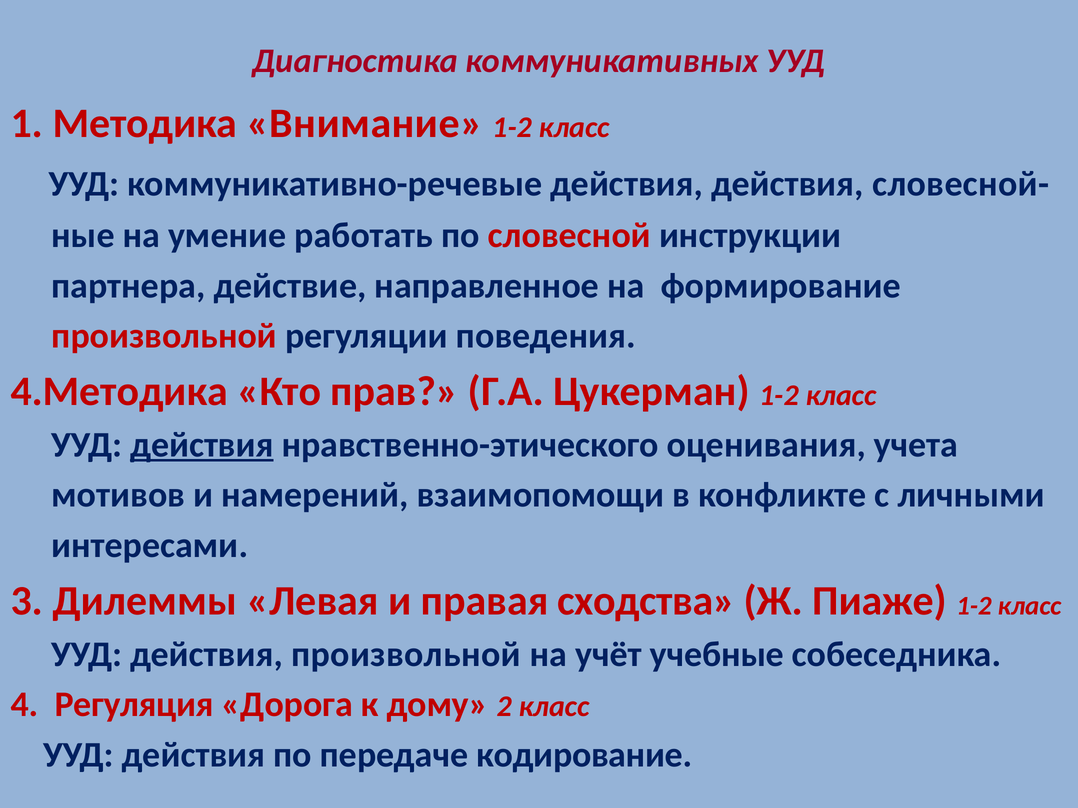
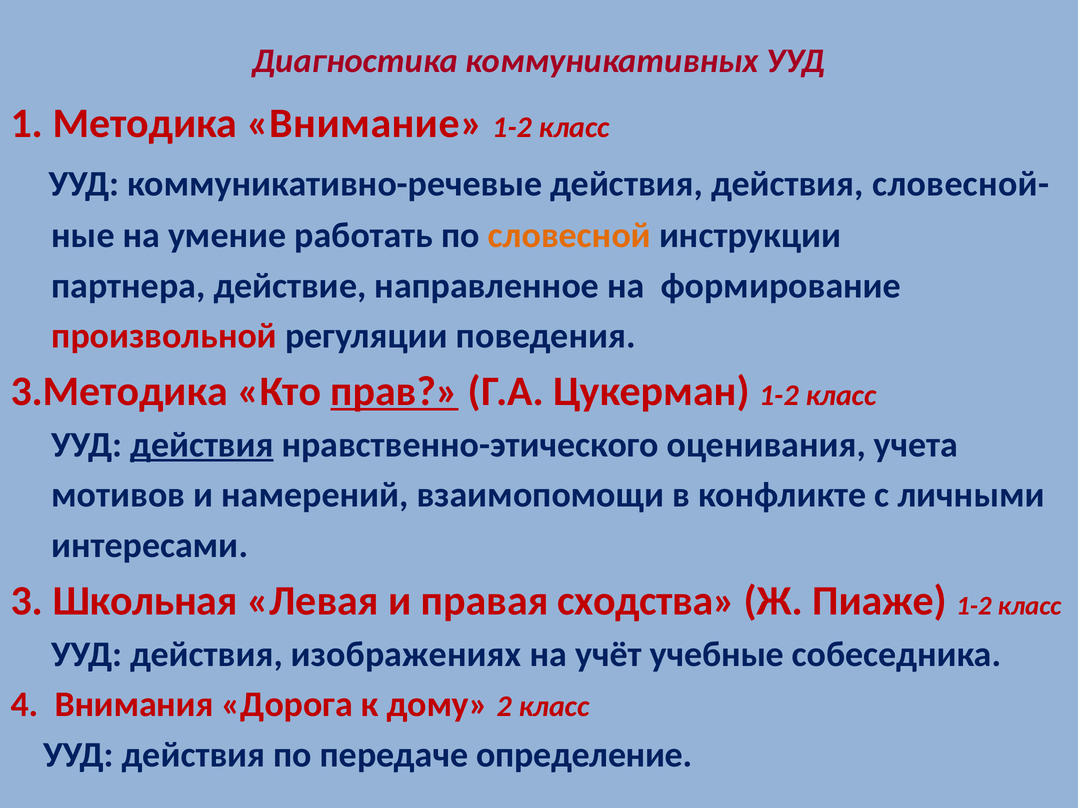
словесной colour: red -> orange (569, 236)
4.Методика: 4.Методика -> 3.Методика (119, 392)
прав underline: none -> present (395, 392)
Дилеммы: Дилеммы -> Школьная (145, 601)
действия произвольной: произвольной -> изображениях (406, 655)
Регуляция: Регуляция -> Внимания (134, 705)
кодирование: кодирование -> определение (584, 755)
